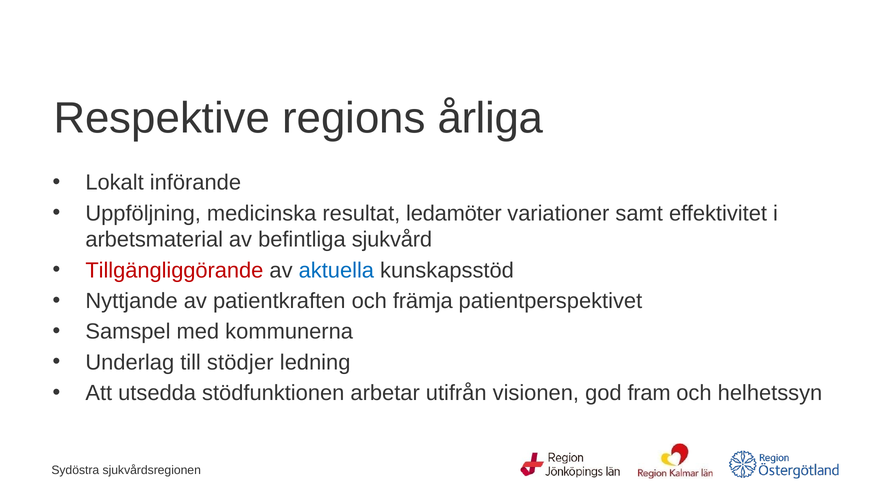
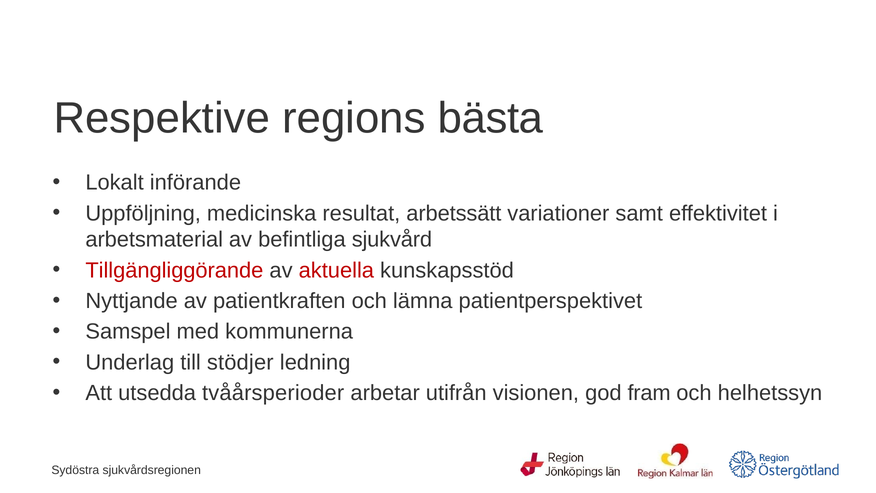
årliga: årliga -> bästa (490, 118)
ledamöter: ledamöter -> arbetssätt (454, 213)
aktuella colour: blue -> red (336, 270)
främja: främja -> lämna (423, 301)
stödfunktionen: stödfunktionen -> tvåårsperioder (273, 393)
